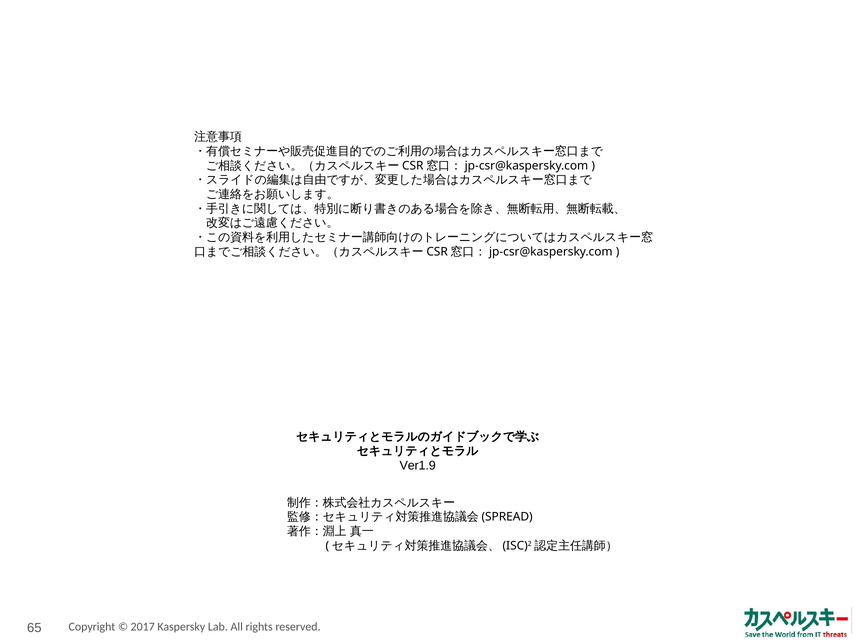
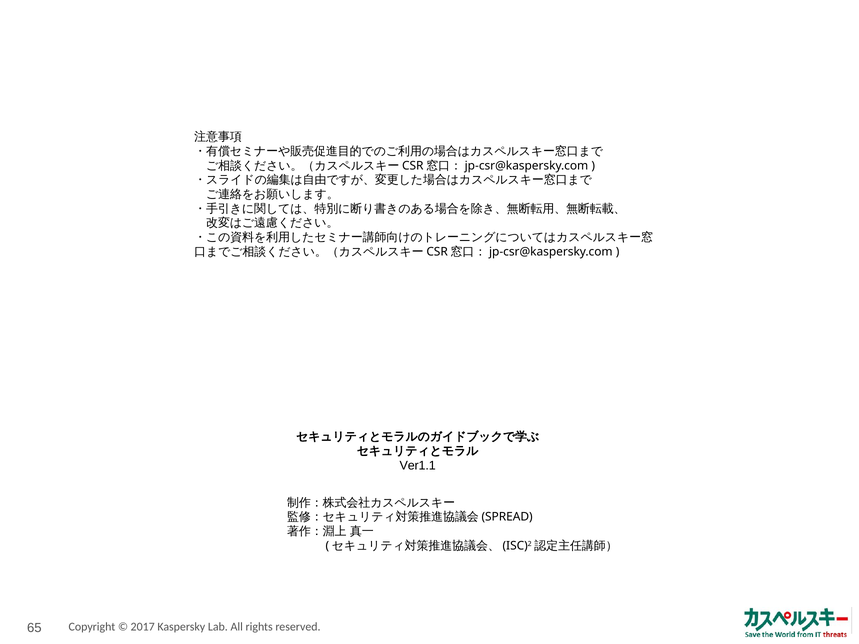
Ver1.9: Ver1.9 -> Ver1.1 (418, 466)
